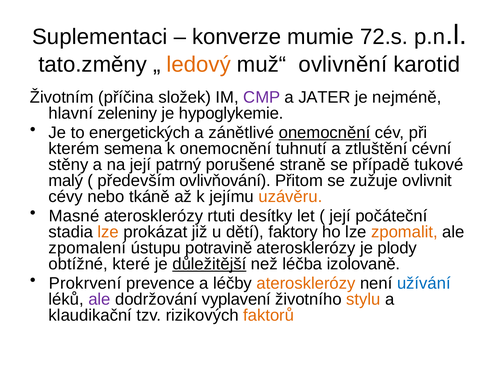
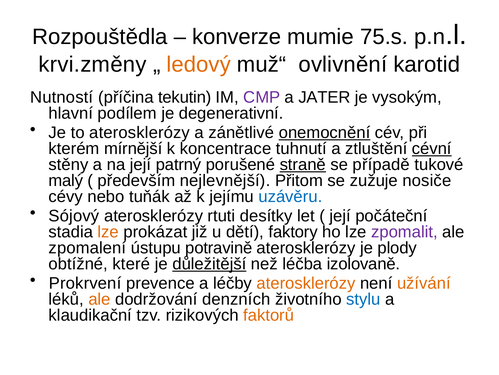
Suplementaci: Suplementaci -> Rozpouštědla (100, 37)
72.s: 72.s -> 75.s (384, 37)
tato.změny: tato.změny -> krvi.změny (93, 64)
Životním: Životním -> Nutností (62, 97)
složek: složek -> tekutin (185, 97)
nejméně: nejméně -> vysokým (407, 97)
zeleniny: zeleniny -> podílem (127, 113)
hypoglykemie: hypoglykemie -> degenerativní (231, 113)
to energetických: energetických -> aterosklerózy (140, 132)
semena: semena -> mírnější (133, 148)
k onemocnění: onemocnění -> koncentrace (226, 148)
cévní underline: none -> present (432, 148)
straně underline: none -> present (303, 164)
ovlivňování: ovlivňování -> nejlevnější (225, 180)
ovlivnit: ovlivnit -> nosiče (427, 180)
tkáně: tkáně -> tuňák (149, 196)
uzávěru colour: orange -> blue (290, 196)
Masné: Masné -> Sójový (74, 216)
zpomalit colour: orange -> purple (404, 232)
užívání colour: blue -> orange (424, 283)
ale colour: purple -> orange (99, 299)
vyplavení: vyplavení -> denzních (236, 299)
stylu colour: orange -> blue (363, 299)
